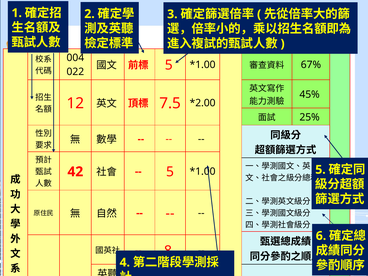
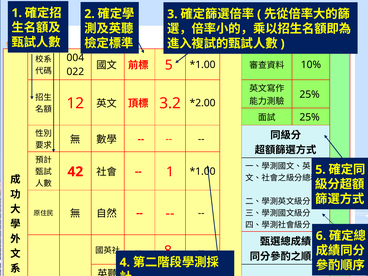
67%: 67% -> 10% (311, 65)
45%: 45% -> 25% (310, 95)
7.5: 7.5 -> 3.2 (170, 103)
5: 5 -> 1 (170, 172)
